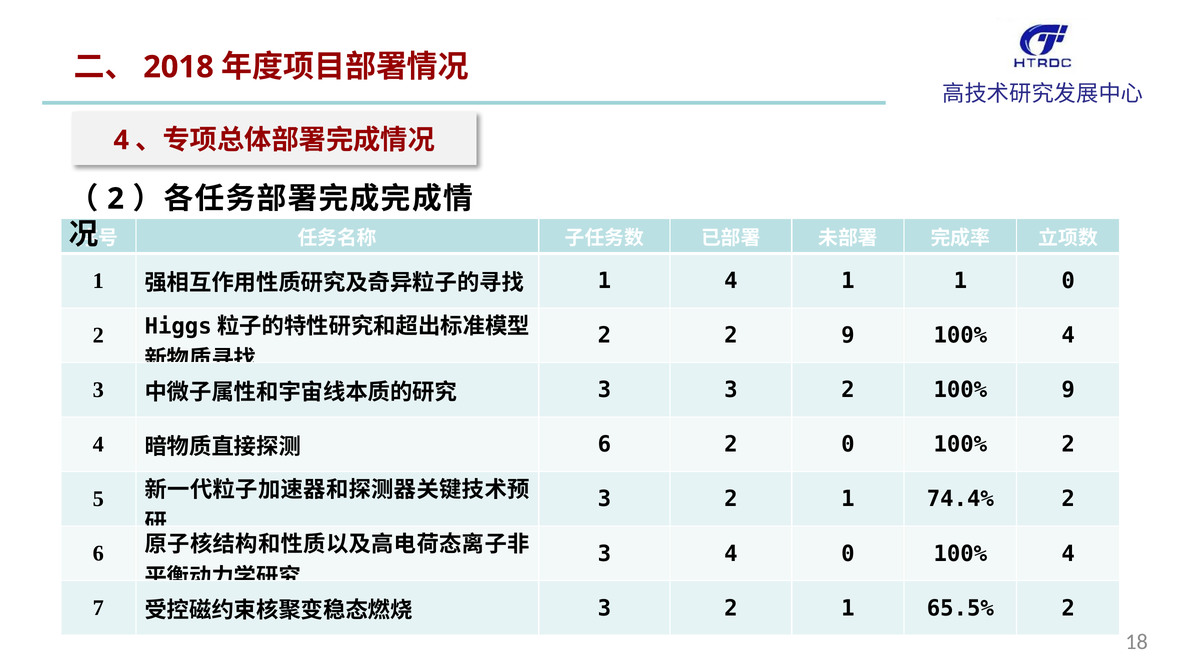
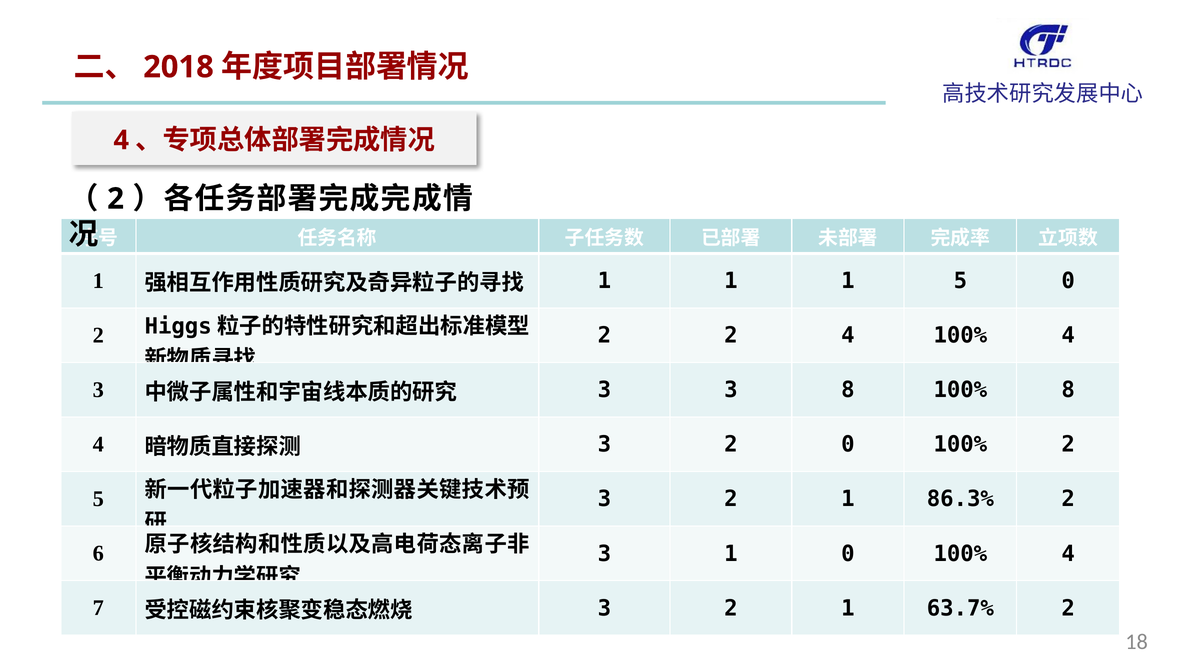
4: 4 -> 1 (731, 281)
1 1: 1 -> 5 (960, 281)
2 9: 9 -> 4 (848, 335)
3 3 2: 2 -> 8 (848, 390)
100% 9: 9 -> 8 (1068, 390)
6: 6 -> 3 (604, 444)
74.4%: 74.4% -> 86.3% (960, 499)
3 4: 4 -> 1 (731, 553)
65.5%: 65.5% -> 63.7% (960, 608)
